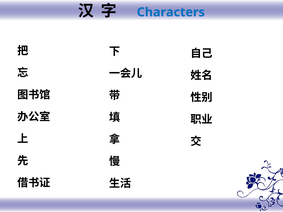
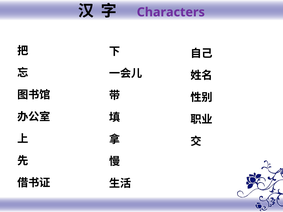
Characters colour: blue -> purple (171, 12)
